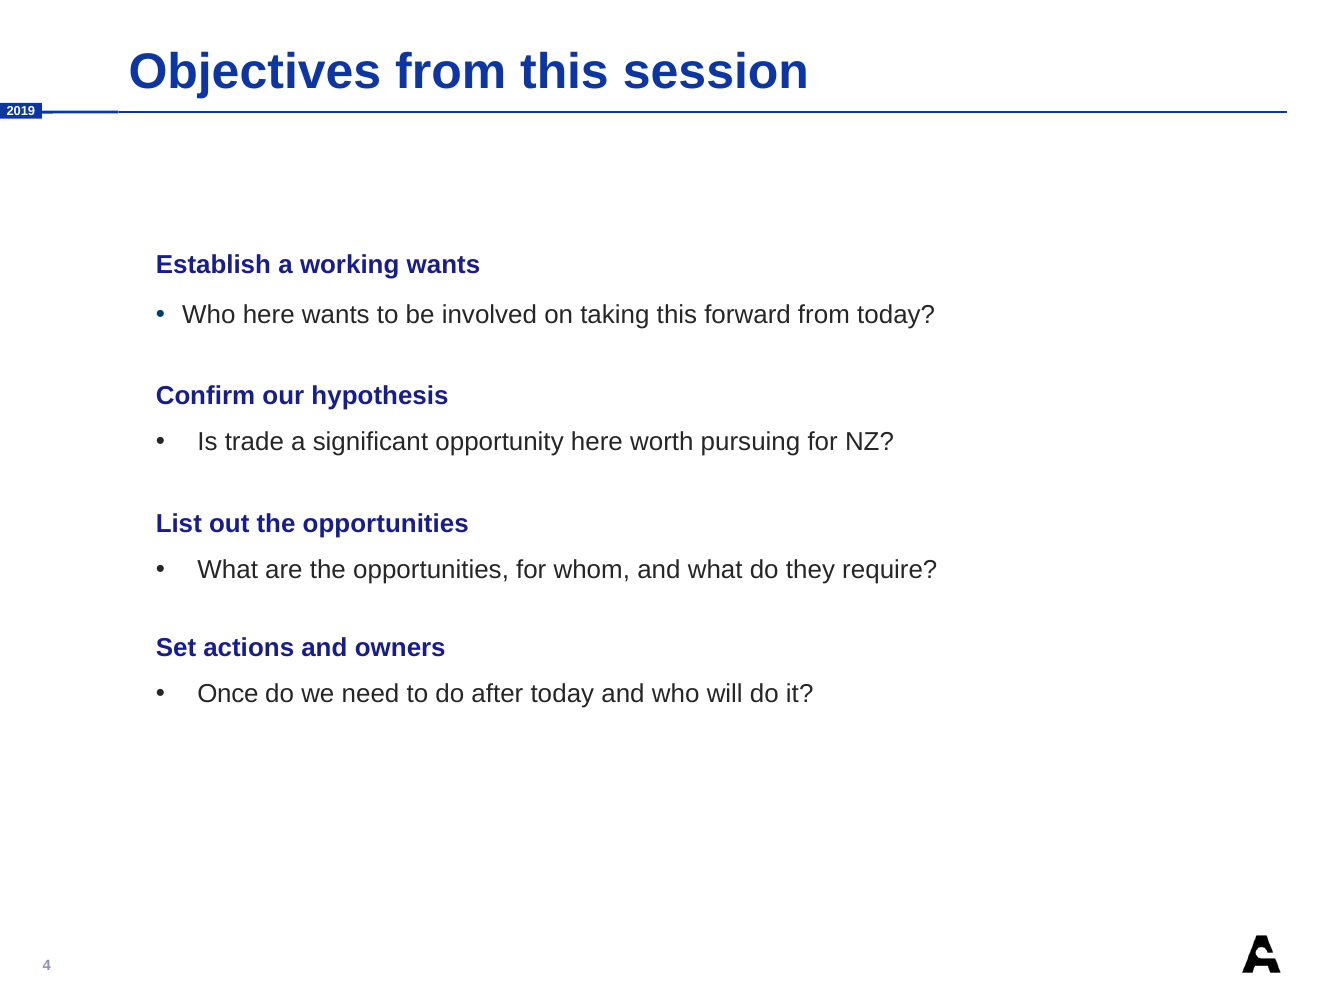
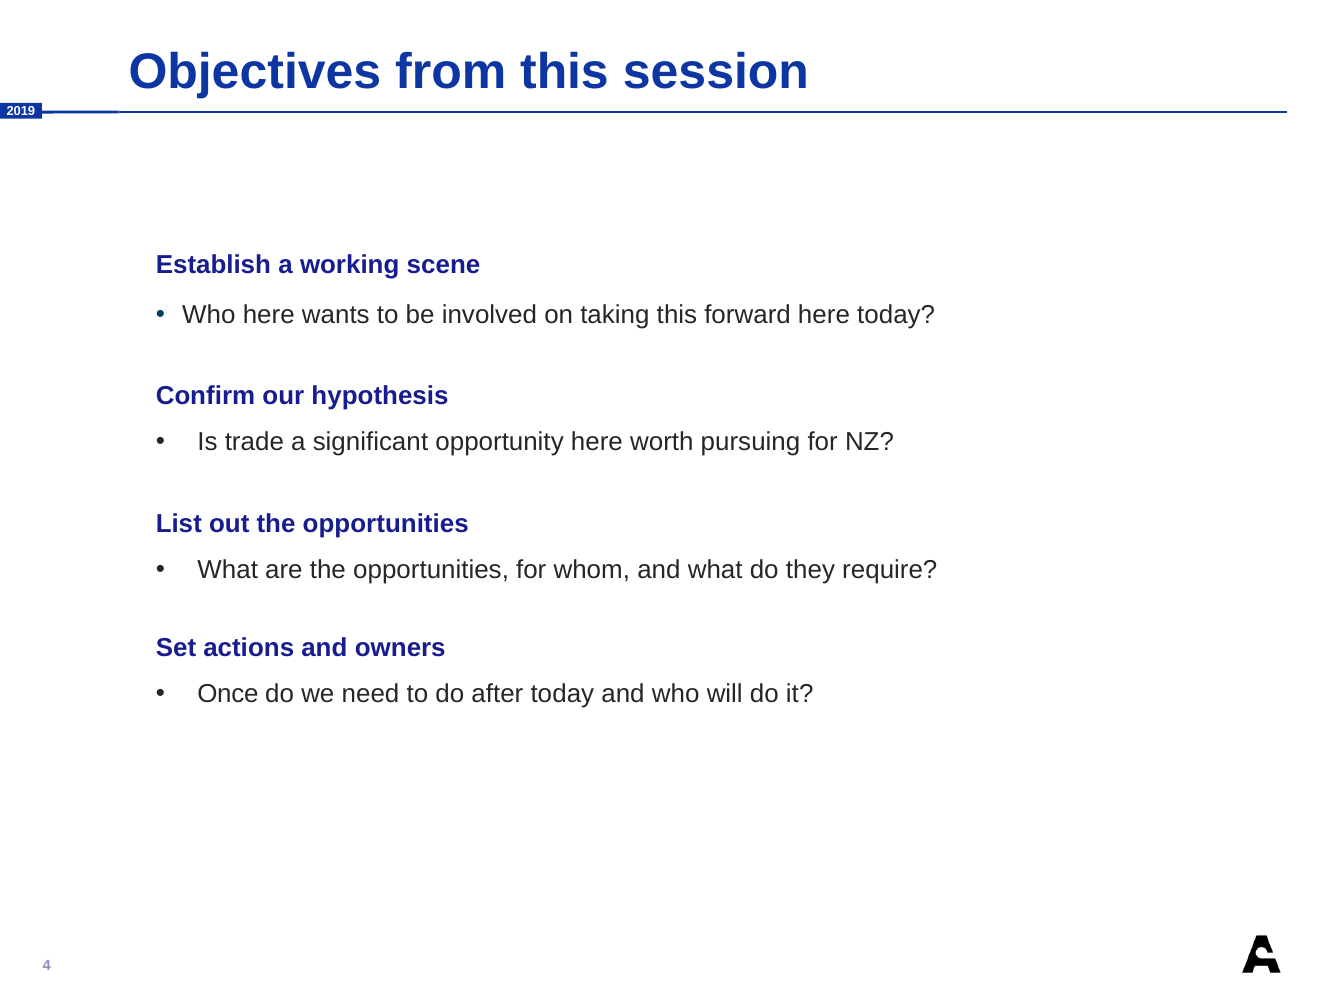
working wants: wants -> scene (444, 265)
forward from: from -> here (824, 315)
